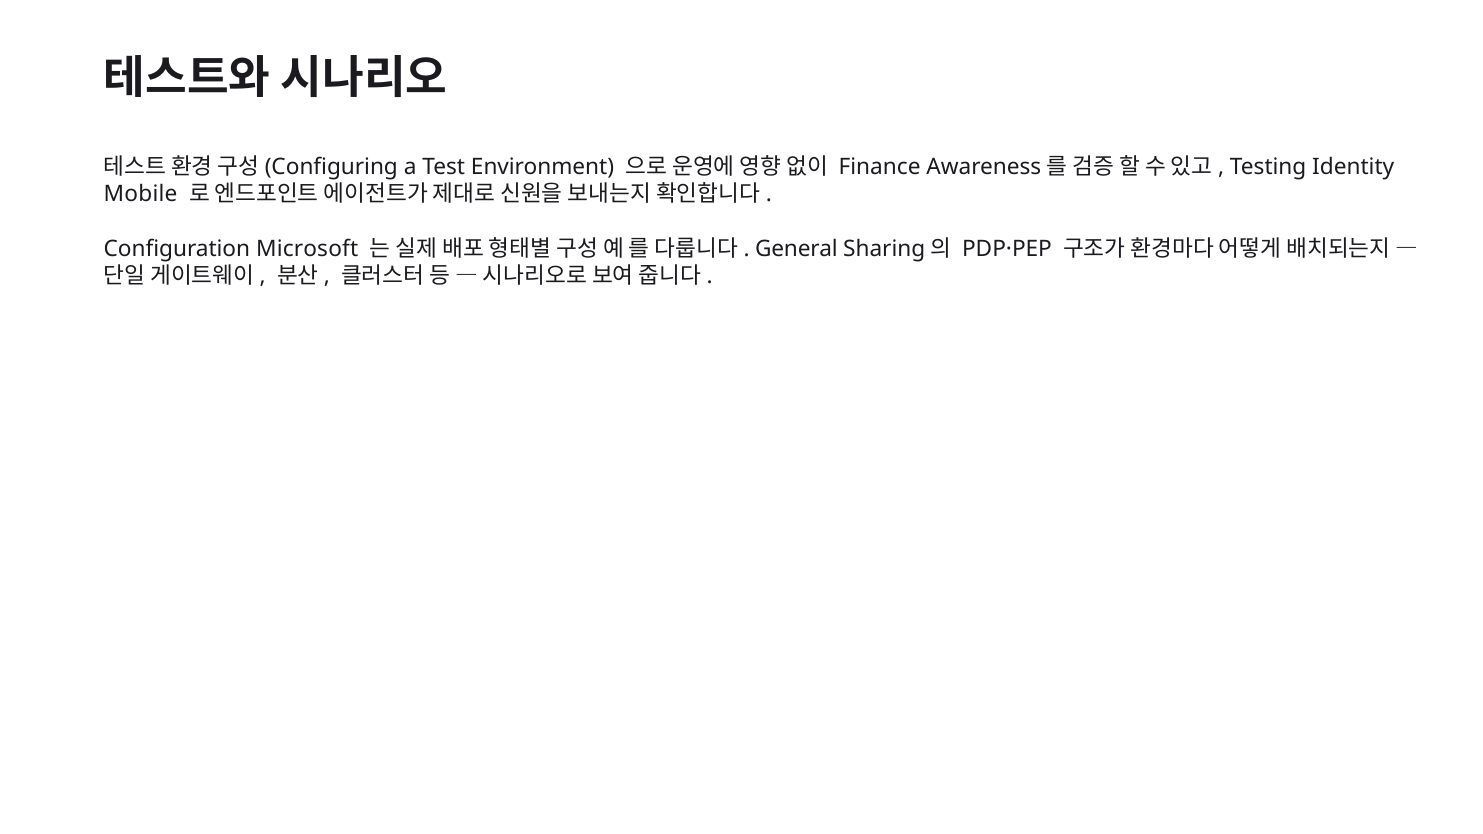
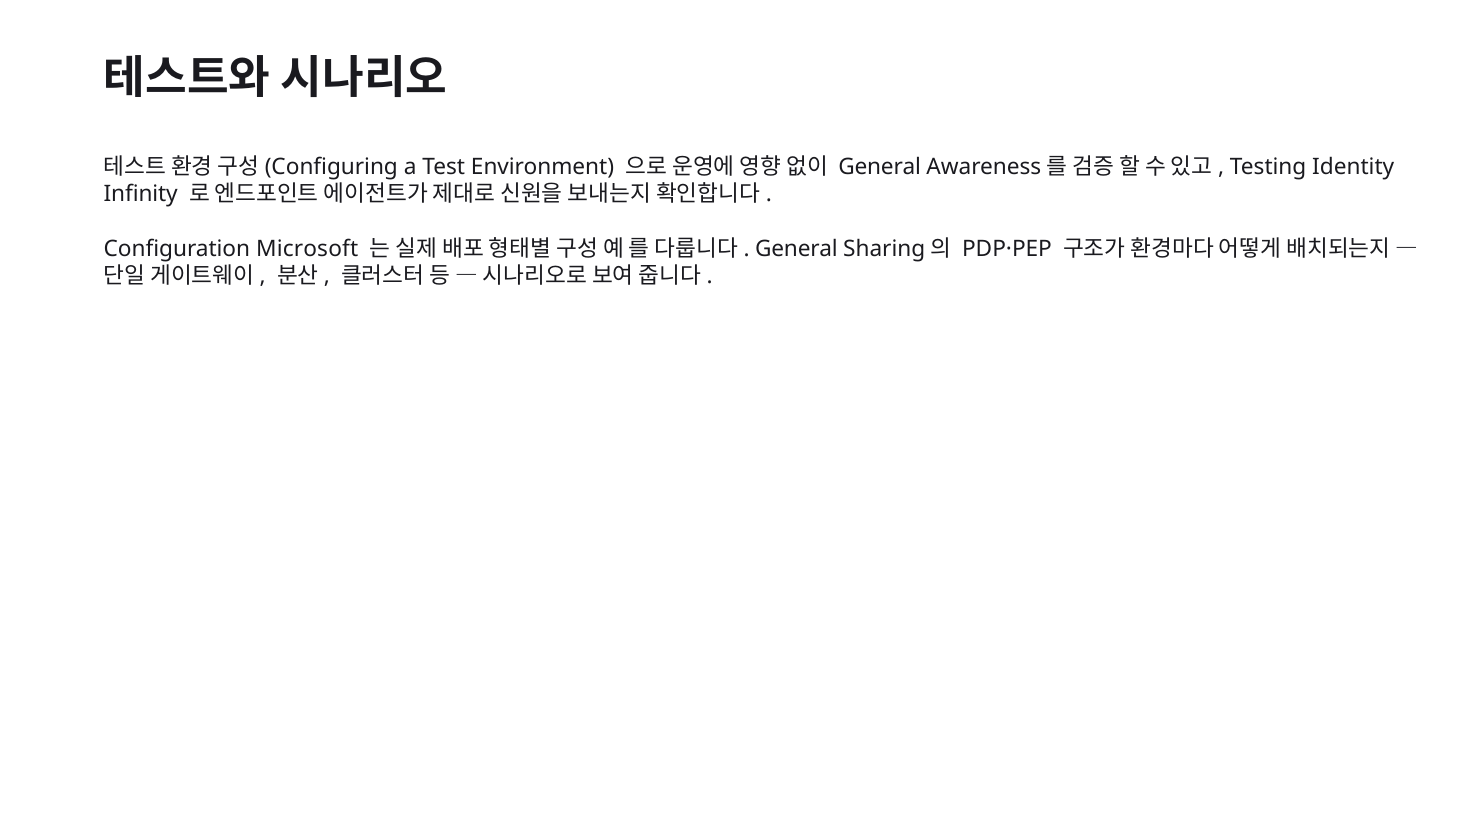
Finance: Finance -> General (880, 167)
Mobile: Mobile -> Infinity (141, 194)
